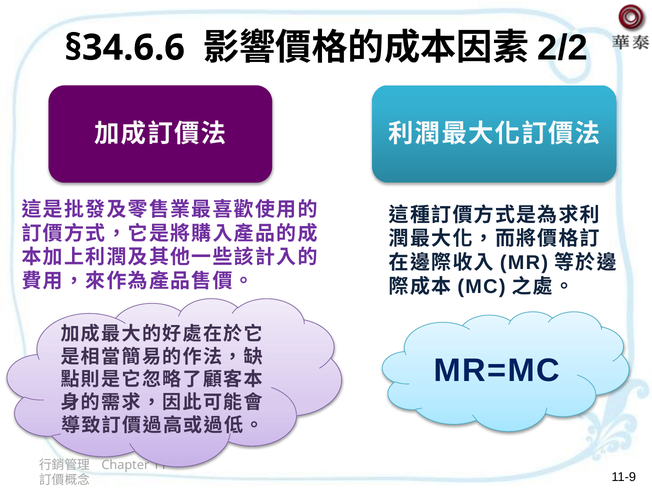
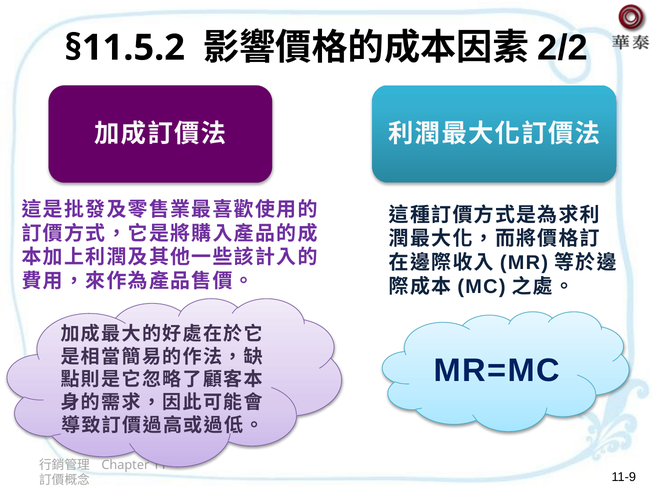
§34.6.6: §34.6.6 -> §11.5.2 (125, 48)
